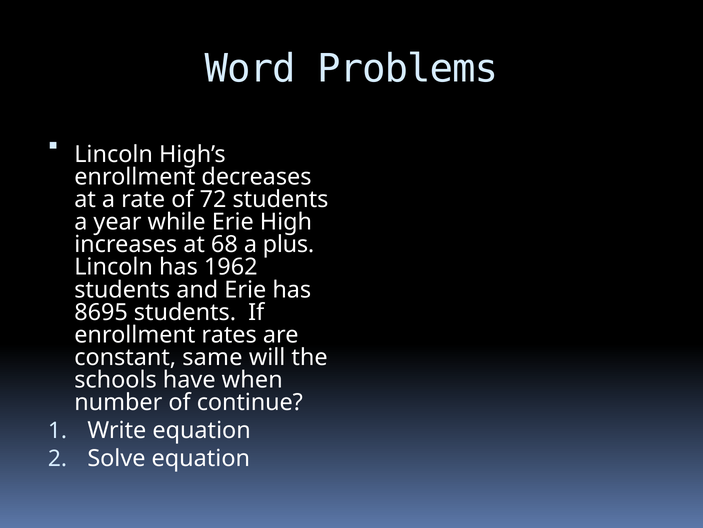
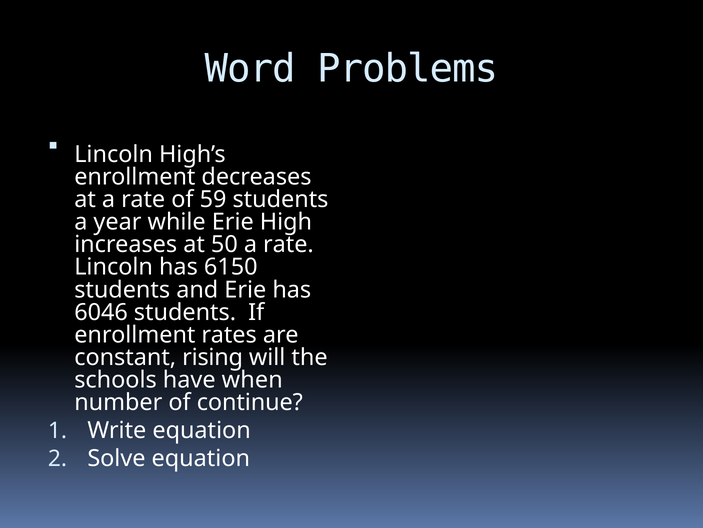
72: 72 -> 59 (213, 199)
68: 68 -> 50 (224, 244)
plus: plus -> rate (288, 244)
1962: 1962 -> 6150 (231, 267)
8695: 8695 -> 6046 (101, 312)
same: same -> rising (213, 357)
